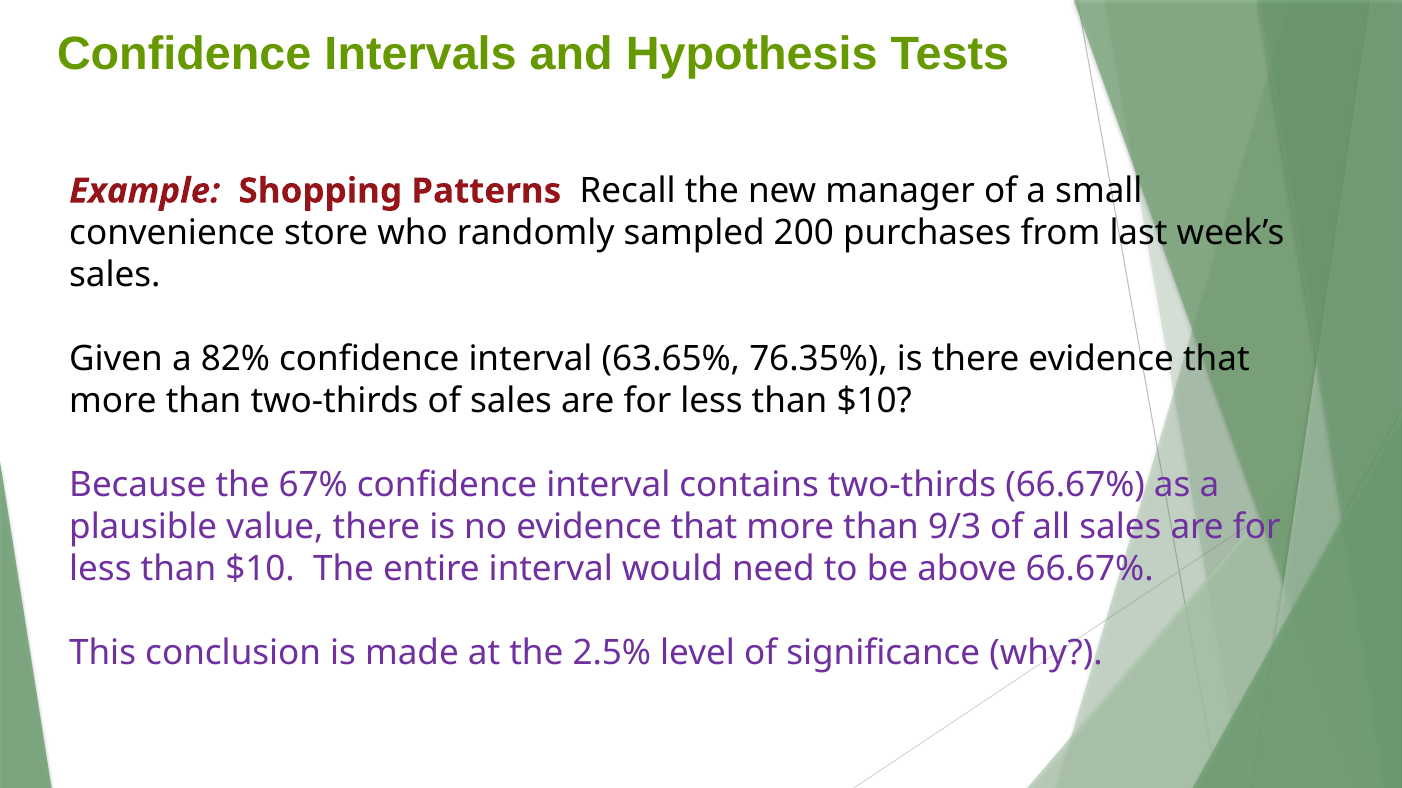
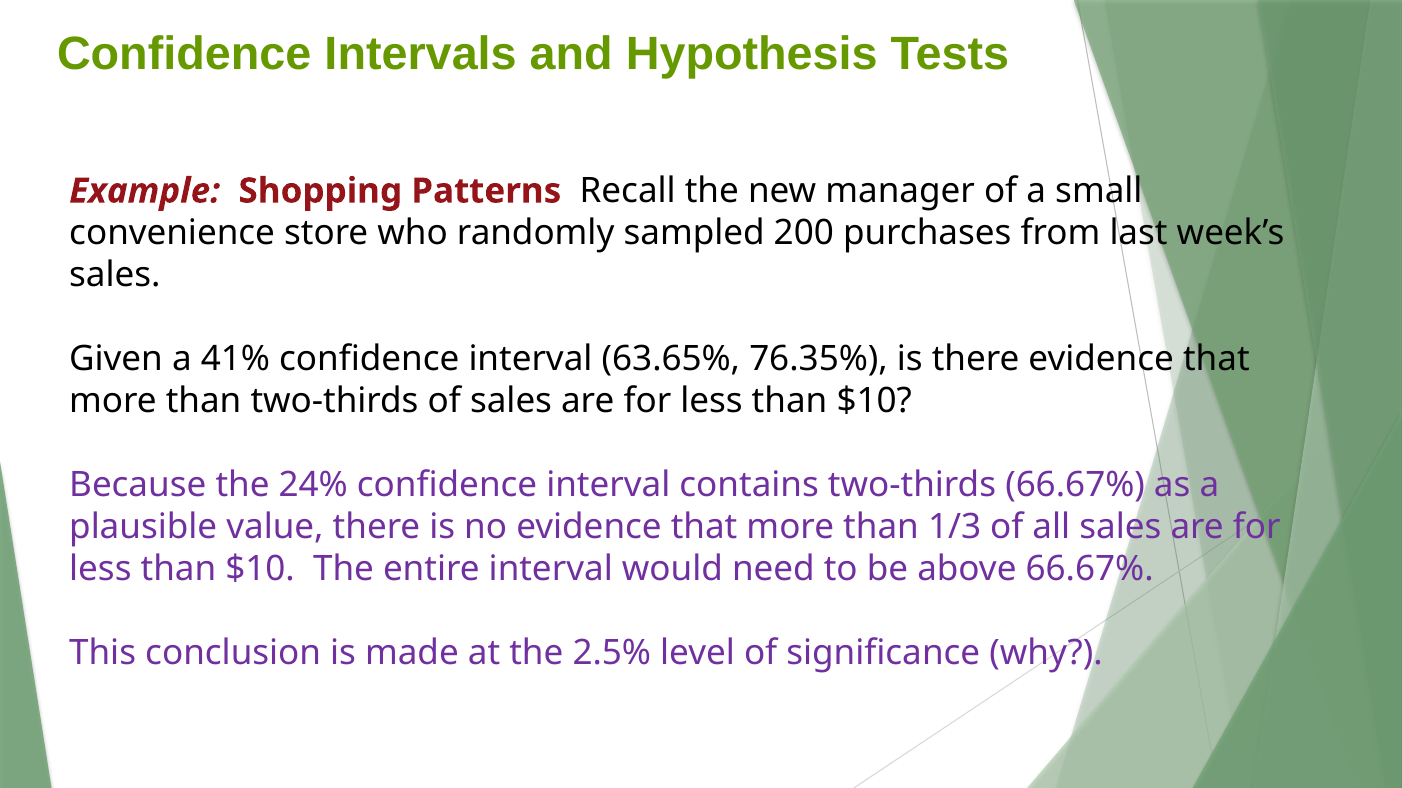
82%: 82% -> 41% (235, 359)
67%: 67% -> 24% (313, 486)
9/3: 9/3 -> 1/3 (955, 528)
